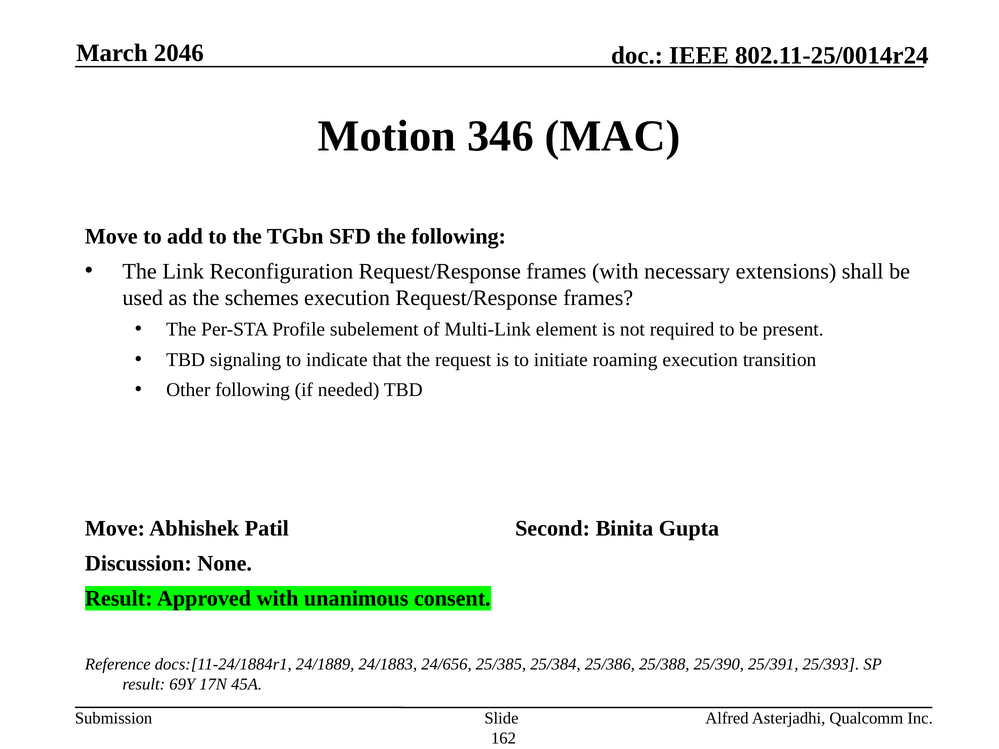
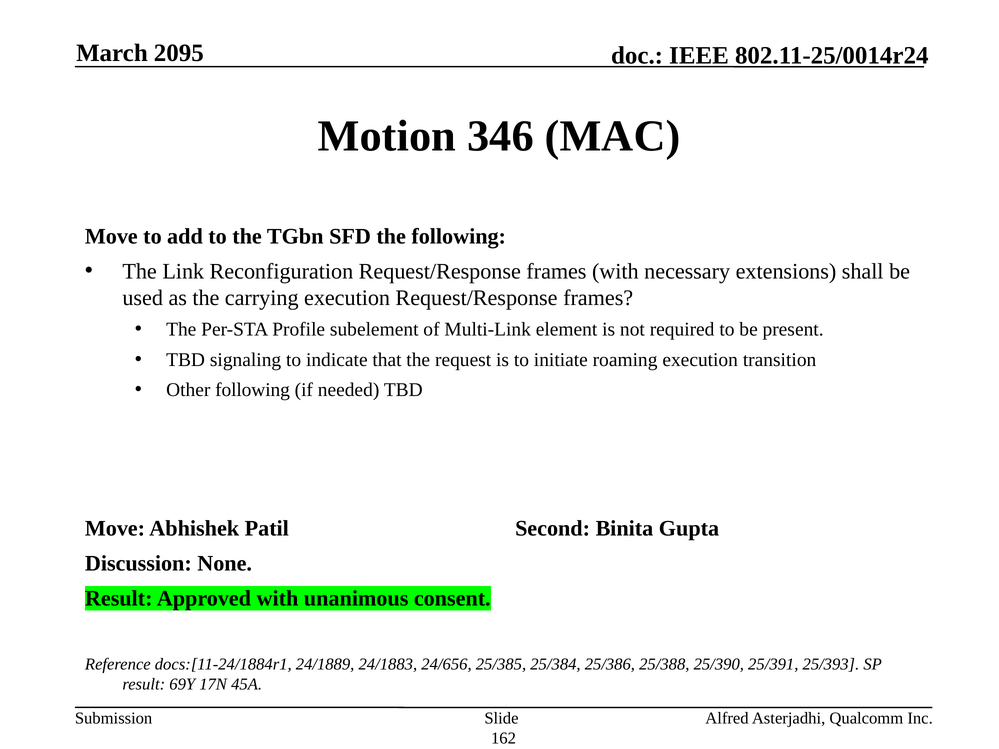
2046: 2046 -> 2095 (179, 53)
schemes: schemes -> carrying (262, 298)
